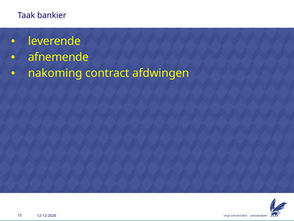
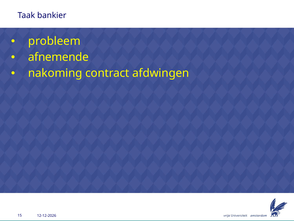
leverende: leverende -> probleem (54, 41)
